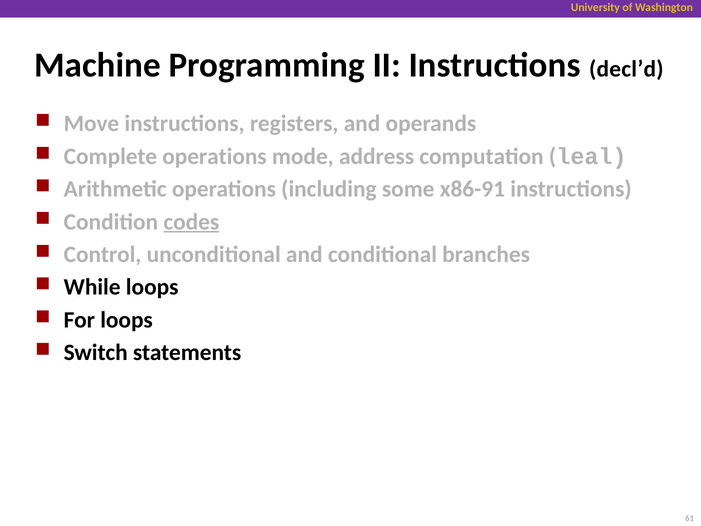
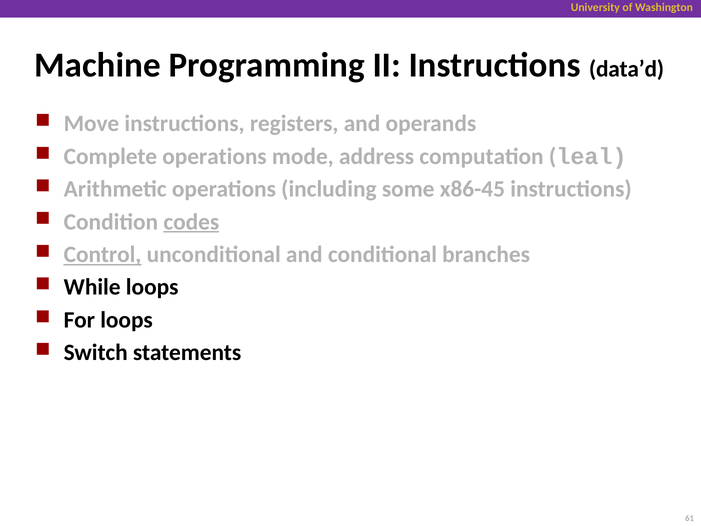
decl’d: decl’d -> data’d (627, 69)
x86-91: x86-91 -> x86-45 (472, 189)
Control underline: none -> present (103, 254)
